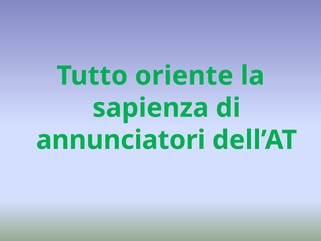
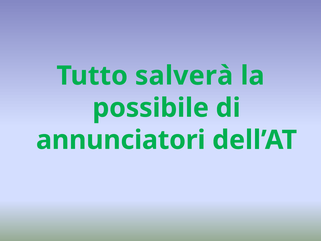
oriente: oriente -> salverà (184, 76)
sapienza: sapienza -> possibile (151, 108)
